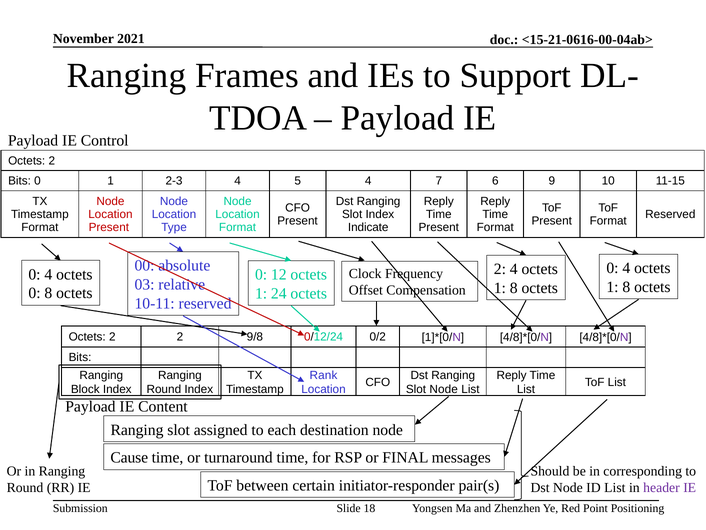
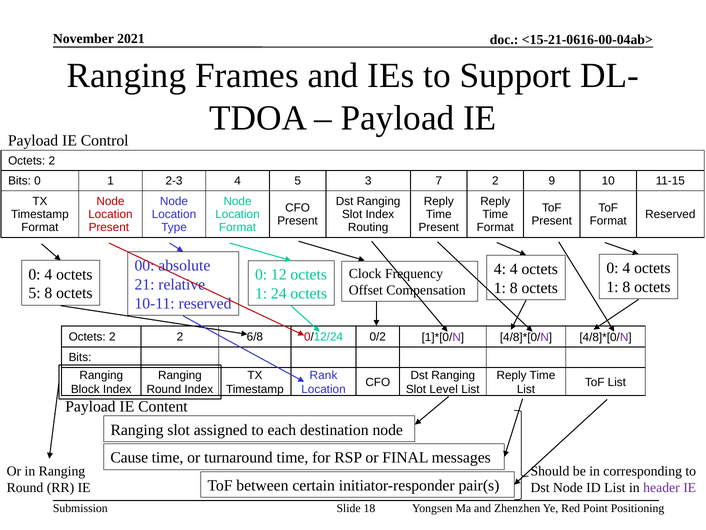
5 4: 4 -> 3 (368, 181)
7 6: 6 -> 2 (495, 181)
Indicate: Indicate -> Routing (368, 227)
2: 2 -> 4 (500, 269)
03: 03 -> 21 (145, 284)
0: 0 -> 5 (35, 293)
9/8: 9/8 -> 6/8 (255, 336)
Slot Node: Node -> Level (444, 389)
